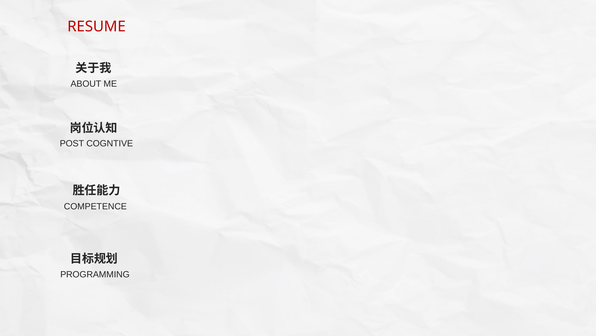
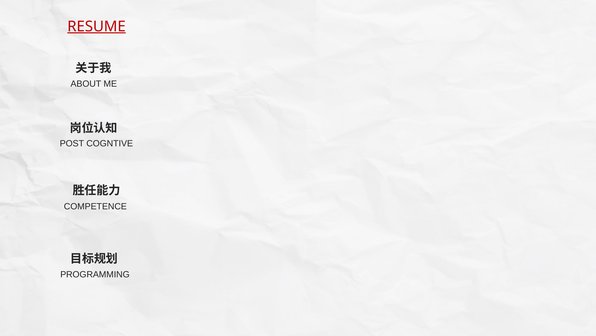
RESUME underline: none -> present (97, 26)
